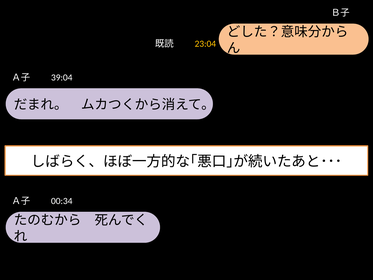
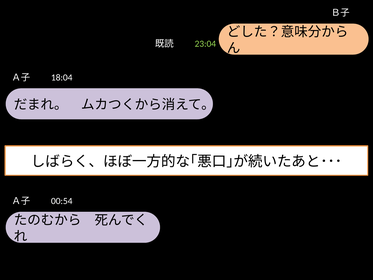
23:04 colour: yellow -> light green (205, 44)
39:04: 39:04 -> 18:04 (62, 77)
00:34: 00:34 -> 00:54 (62, 201)
